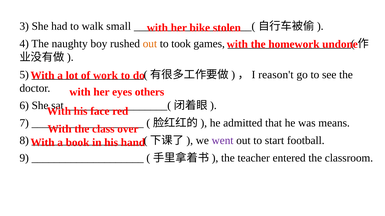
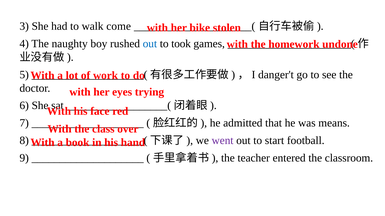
small: small -> come (119, 26)
out colour: orange -> blue (150, 44)
reason't: reason't -> danger't (276, 75)
others: others -> trying (149, 92)
